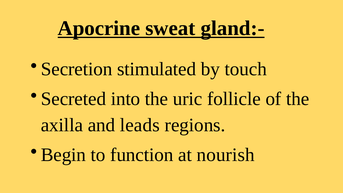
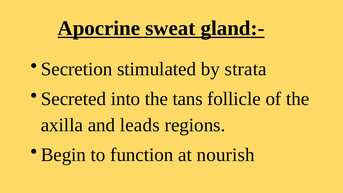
touch: touch -> strata (246, 69)
uric: uric -> tans (188, 99)
